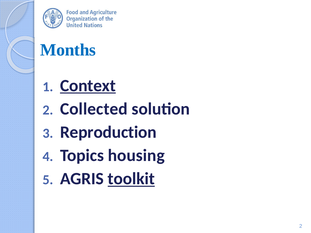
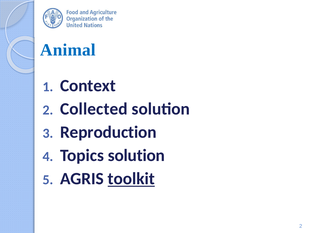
Months: Months -> Animal (68, 50)
Context underline: present -> none (88, 86)
Topics housing: housing -> solution (136, 156)
